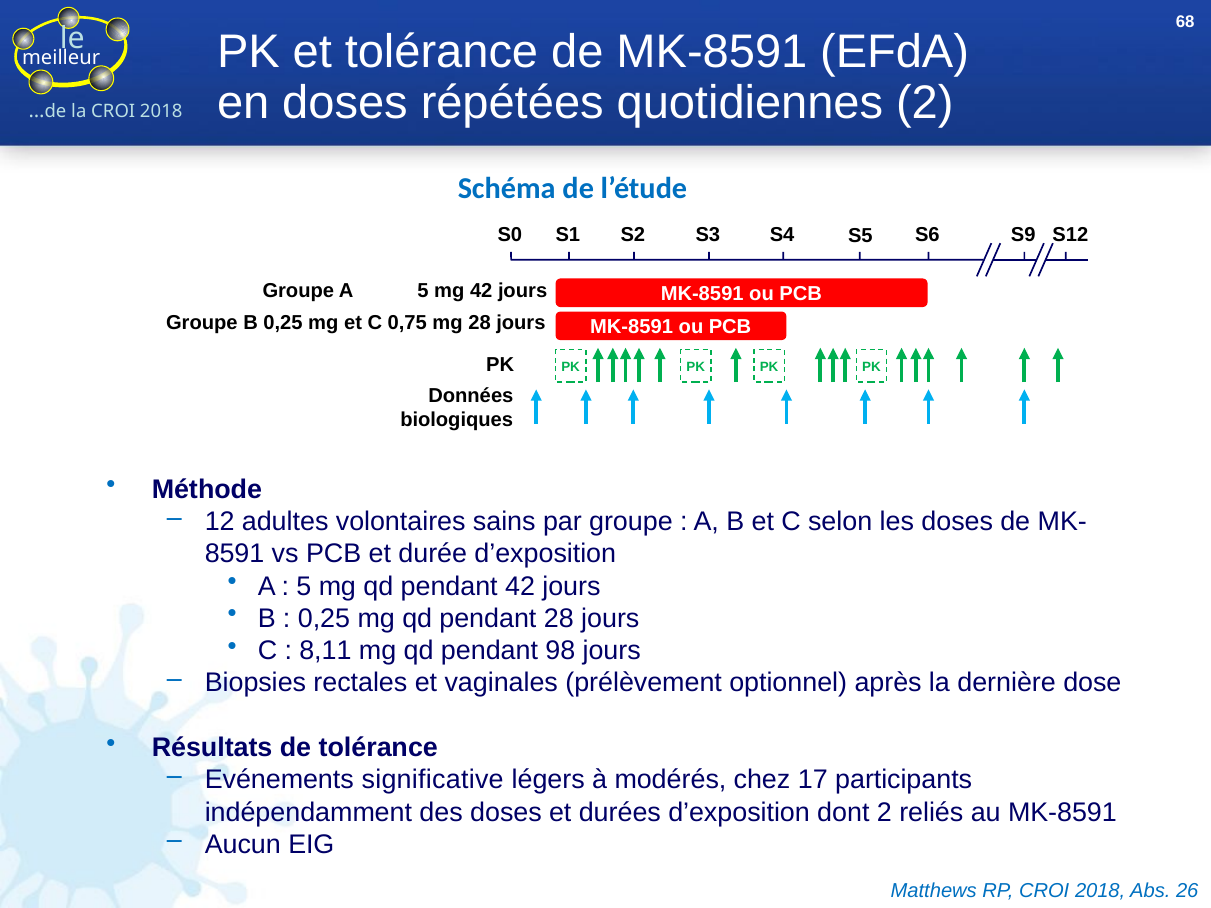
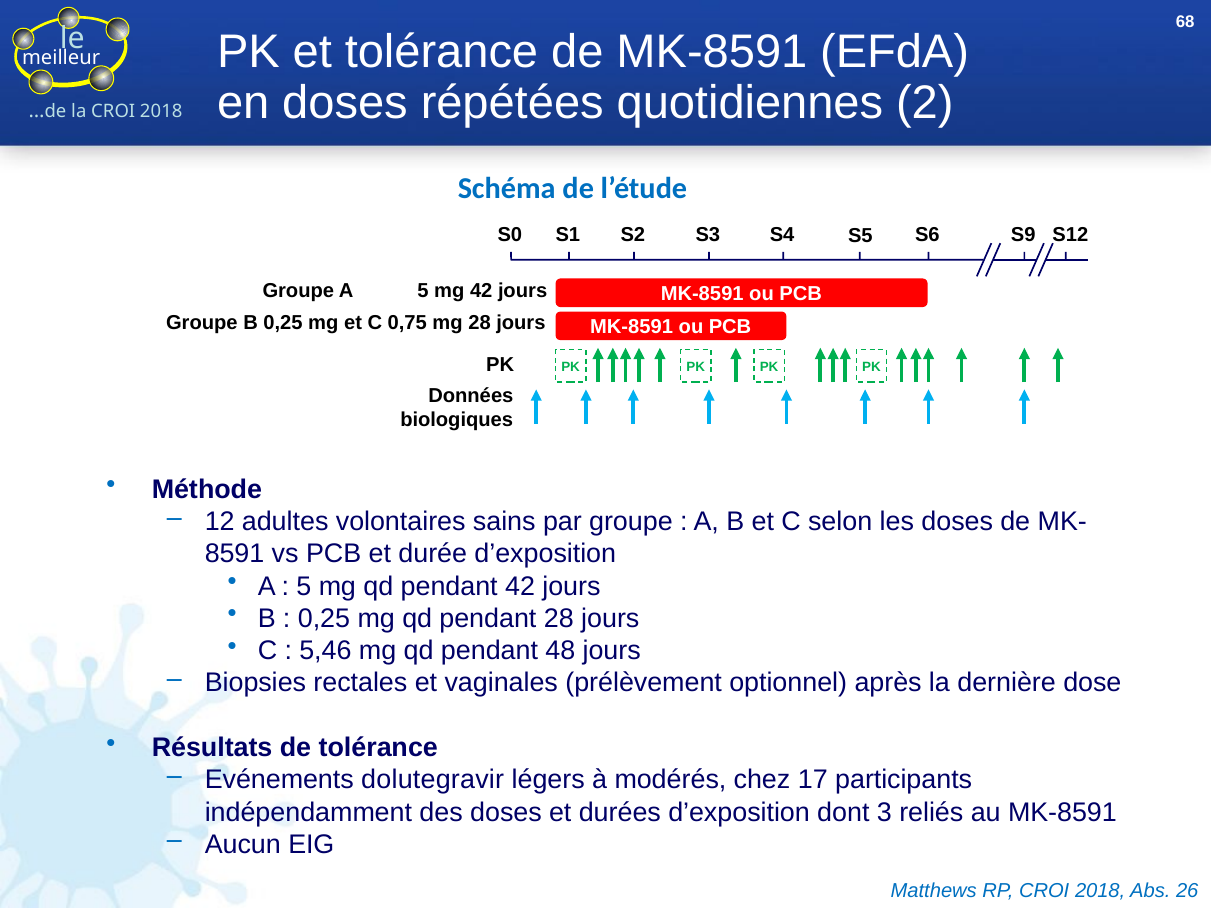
8,11: 8,11 -> 5,46 (325, 651)
98: 98 -> 48 (560, 651)
significative: significative -> dolutegravir (433, 780)
dont 2: 2 -> 3 (884, 812)
